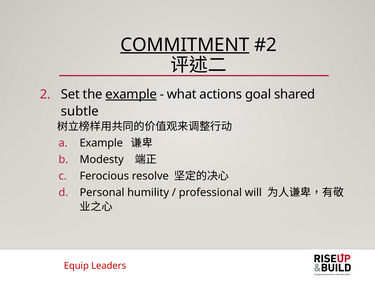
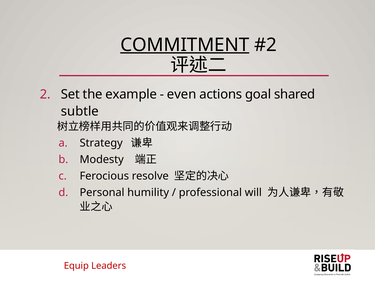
example underline: present -> none (131, 95)
what: what -> even (182, 95)
Example: Example -> Strategy (101, 143)
